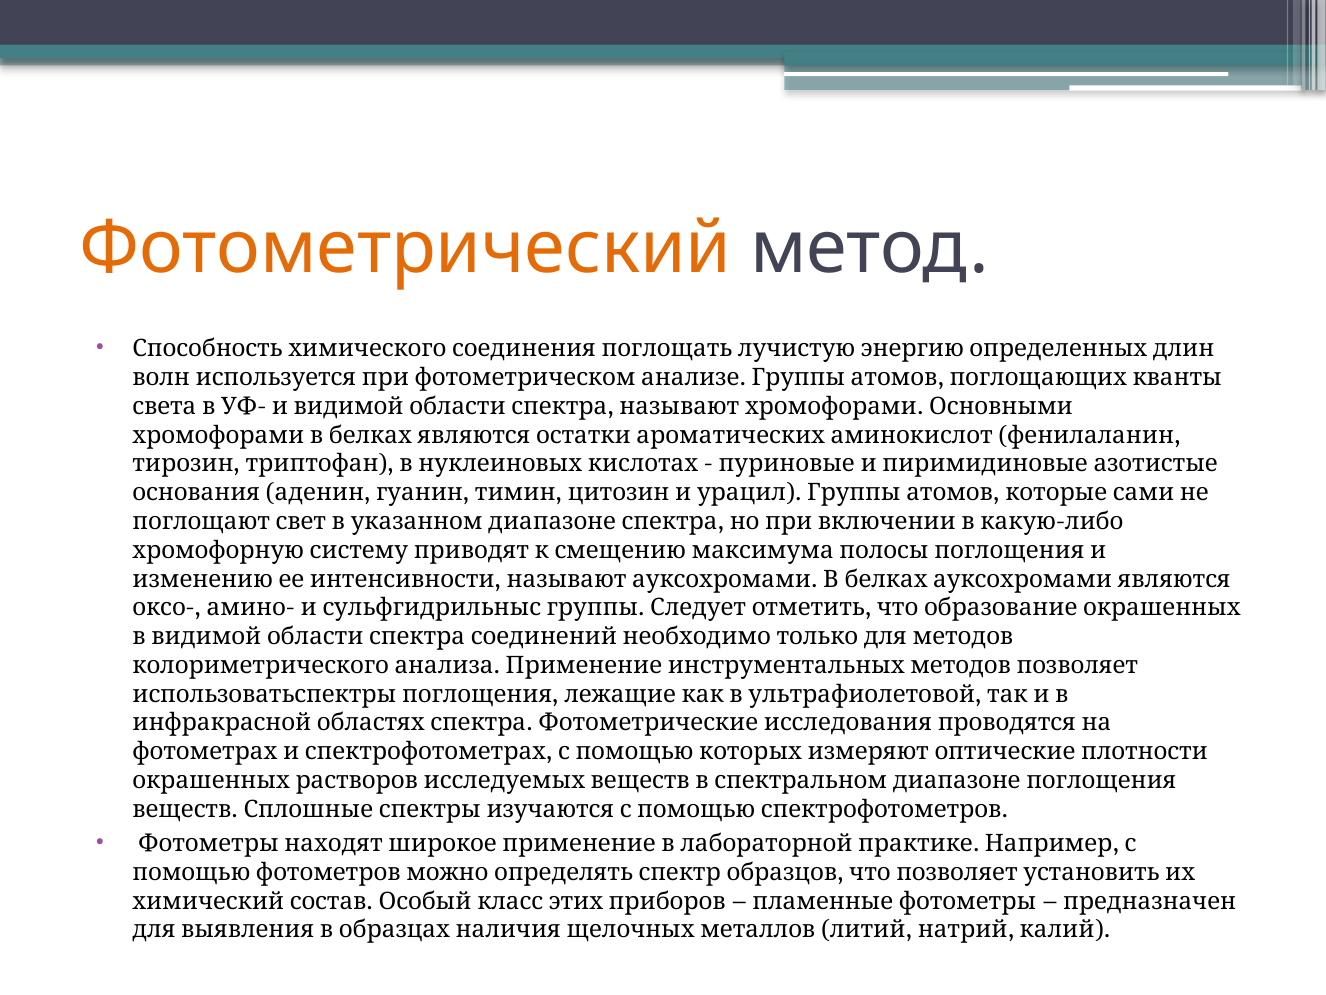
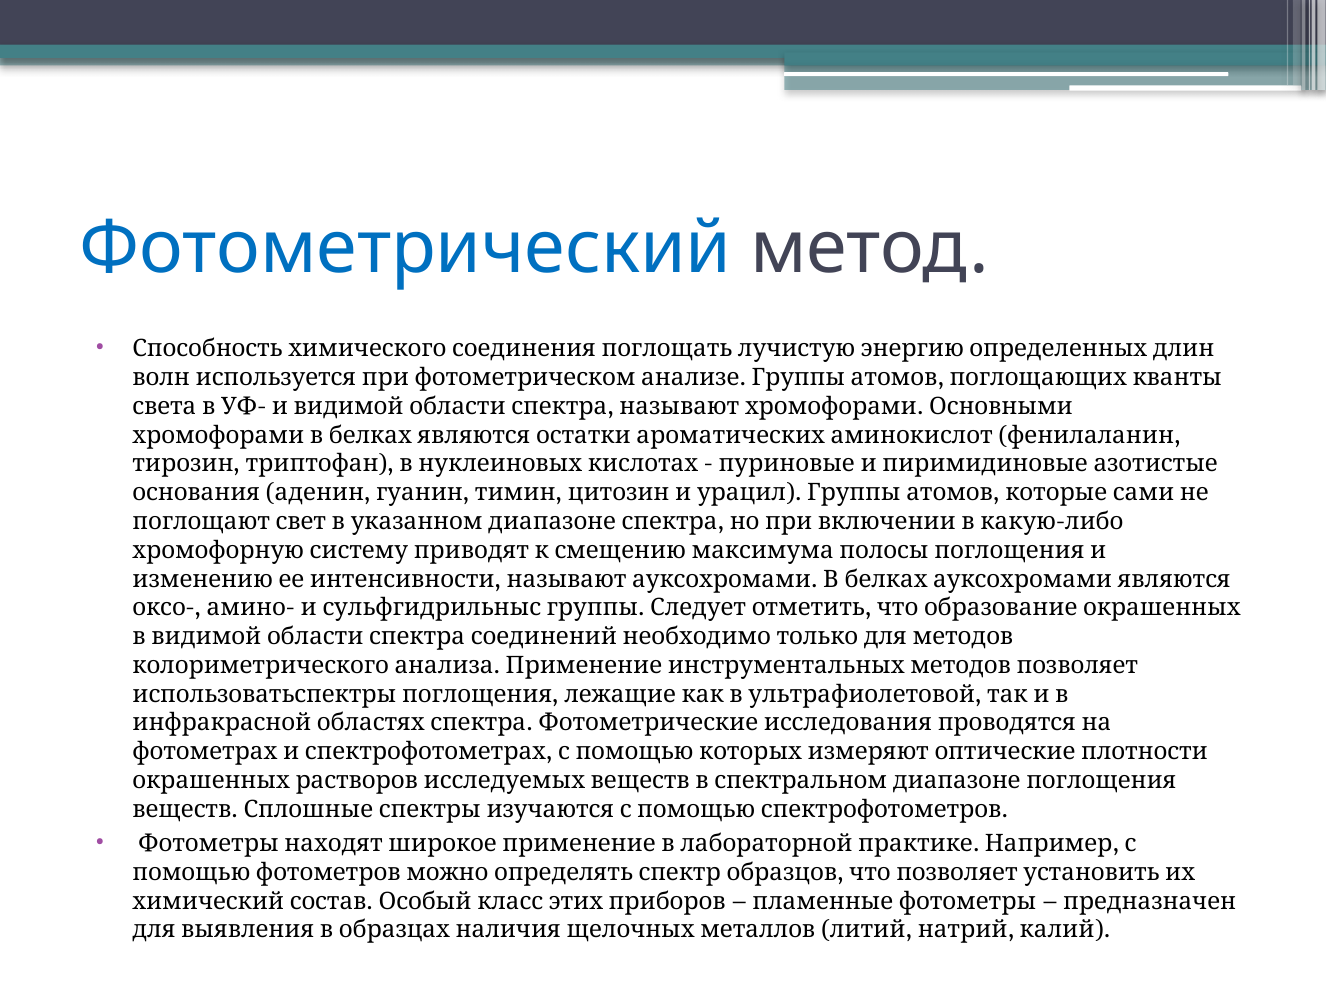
Фотометрический colour: orange -> blue (405, 248)
